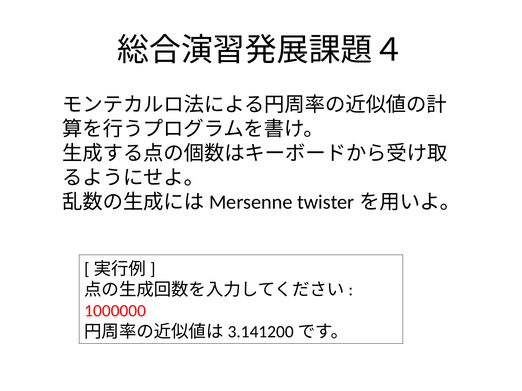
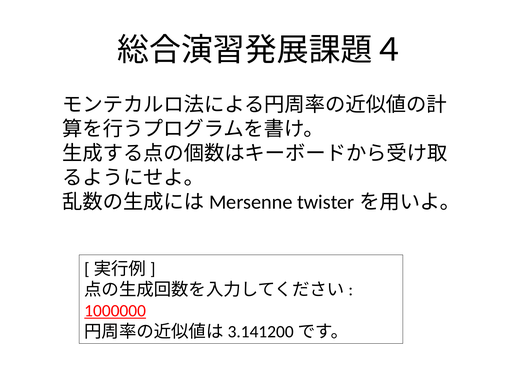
1000000 underline: none -> present (115, 311)
